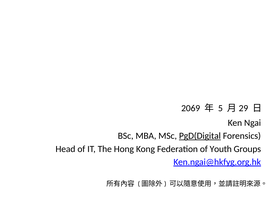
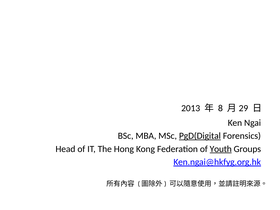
2069: 2069 -> 2013 (191, 108)
5: 5 -> 8 (220, 108)
Youth underline: none -> present (221, 149)
